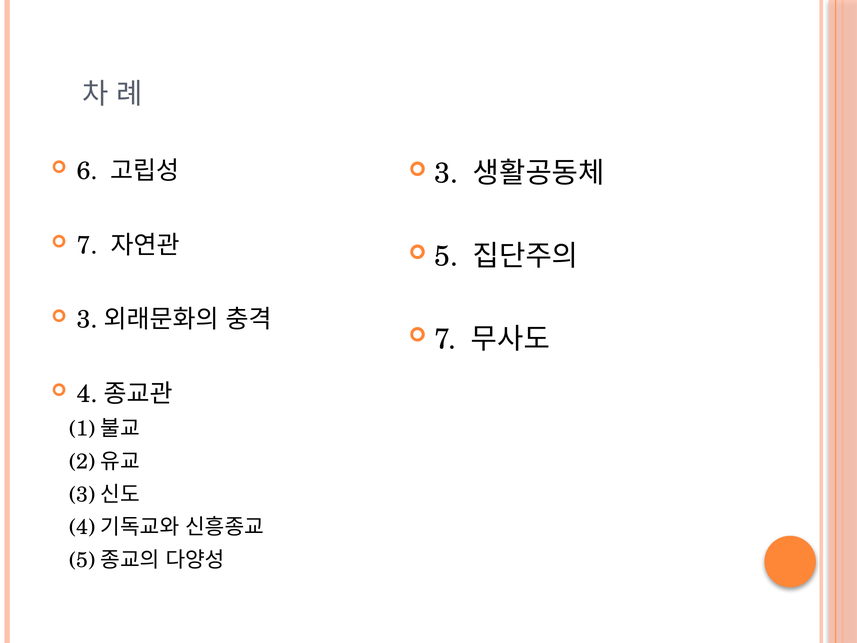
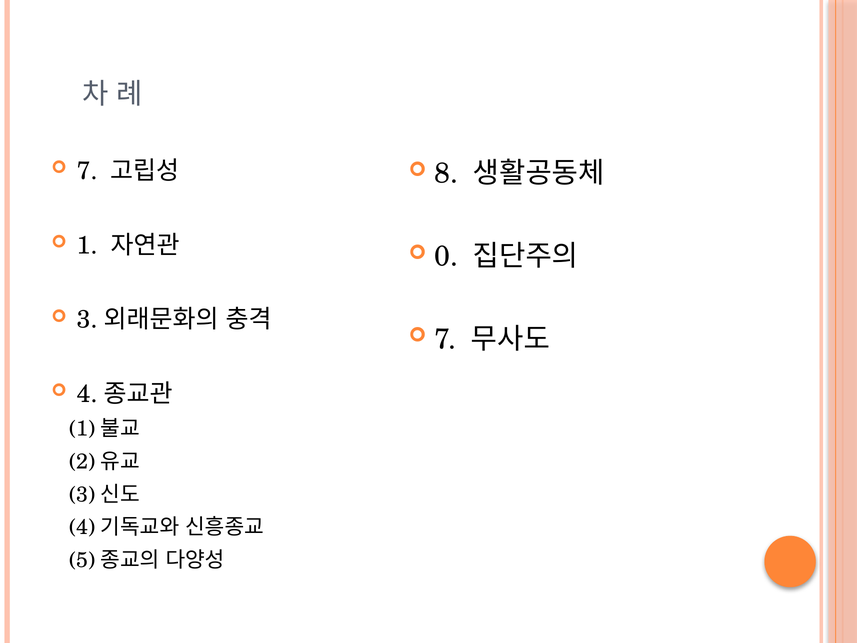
6: 6 -> 7 (87, 171)
3: 3 -> 8 (446, 173)
7: 7 -> 1 (87, 245)
5: 5 -> 0 (446, 256)
